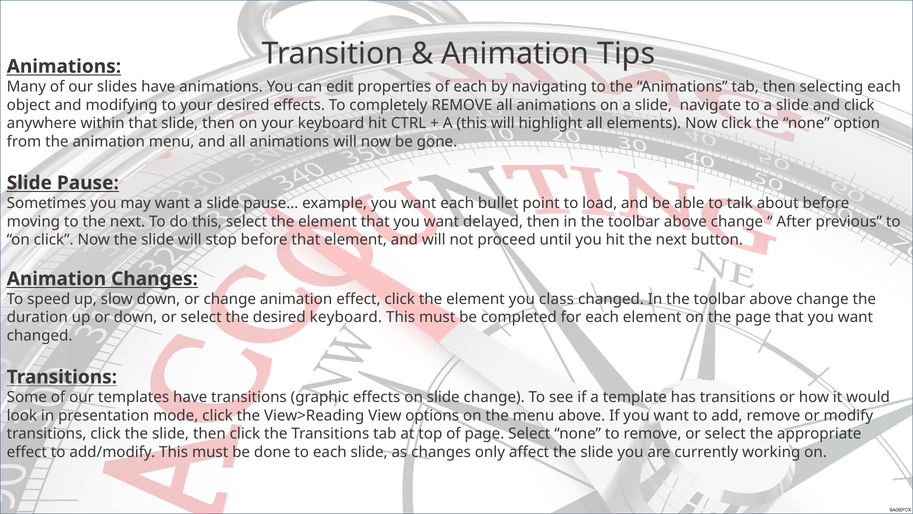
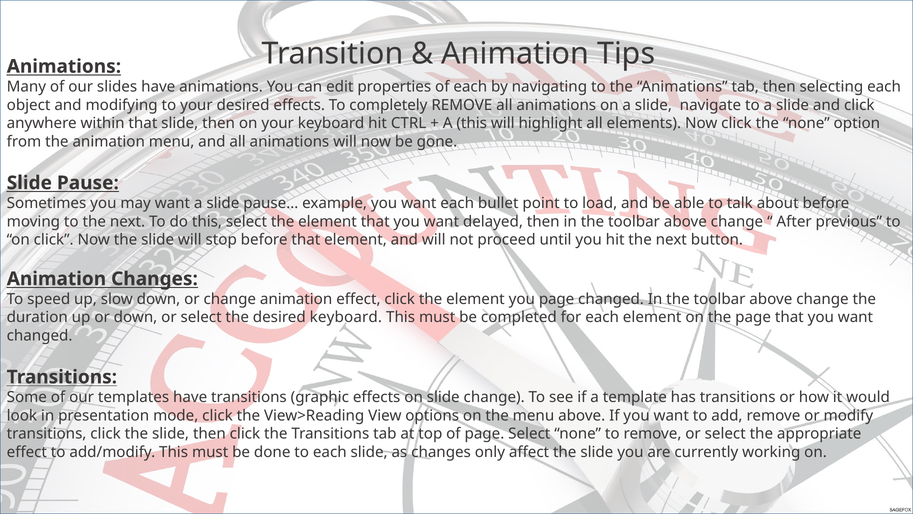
you class: class -> page (557, 299)
